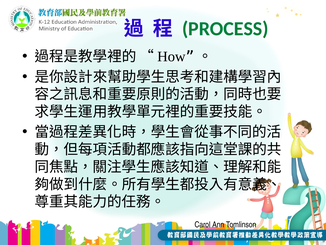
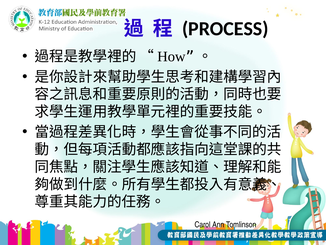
PROCESS colour: green -> black (225, 29)
